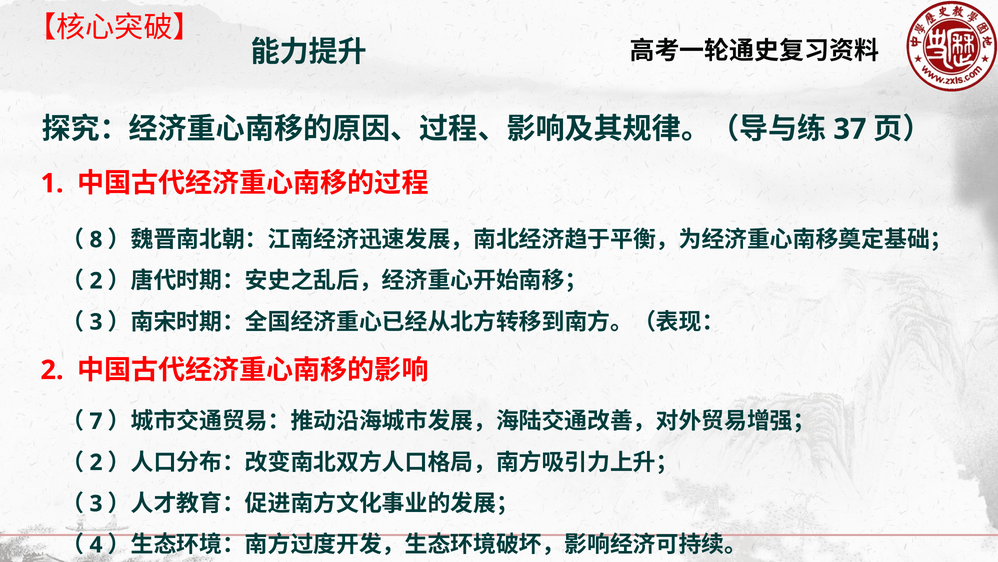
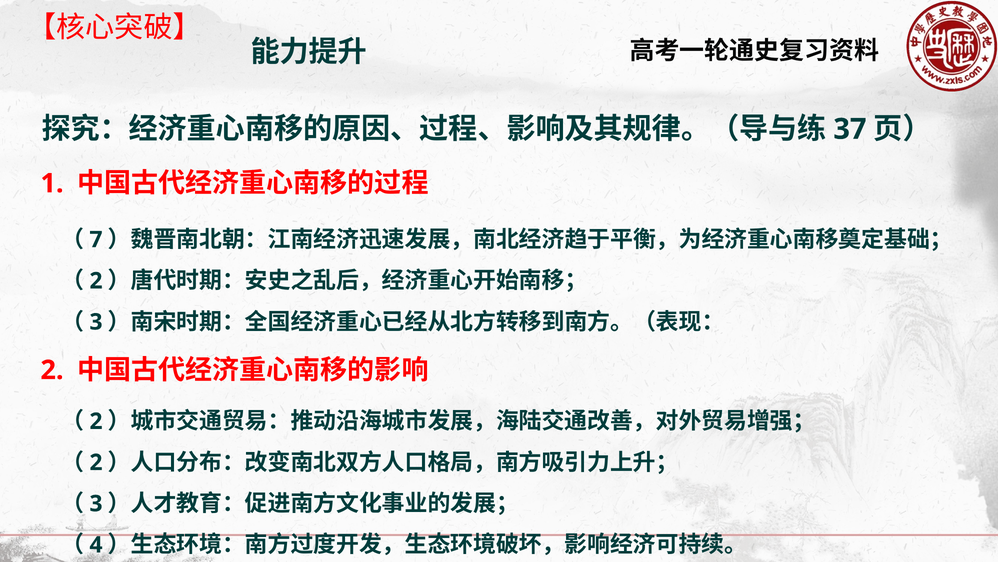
8: 8 -> 7 (96, 239)
7: 7 -> 2 (96, 421)
